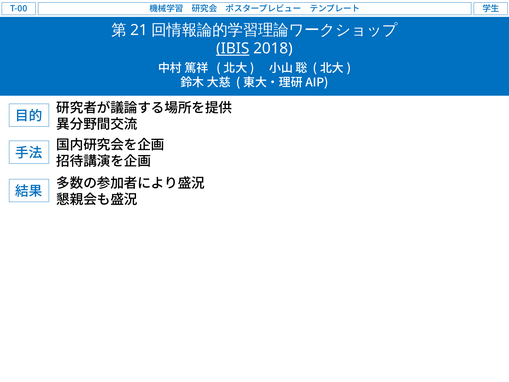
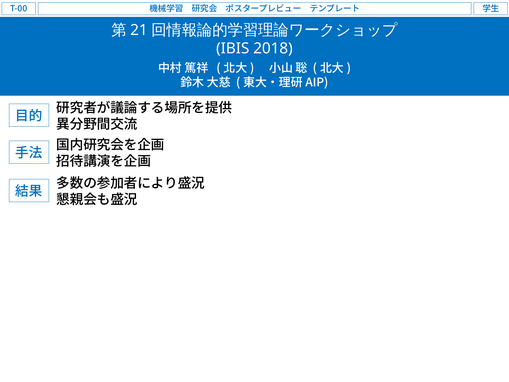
IBIS underline: present -> none (233, 48)
